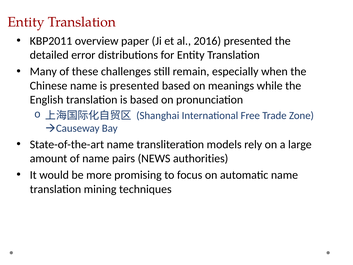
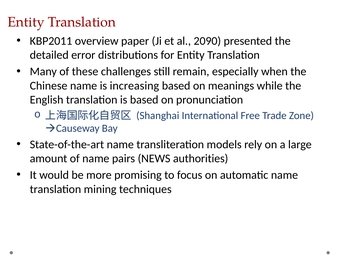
2016: 2016 -> 2090 (207, 41)
is presented: presented -> increasing (134, 86)
